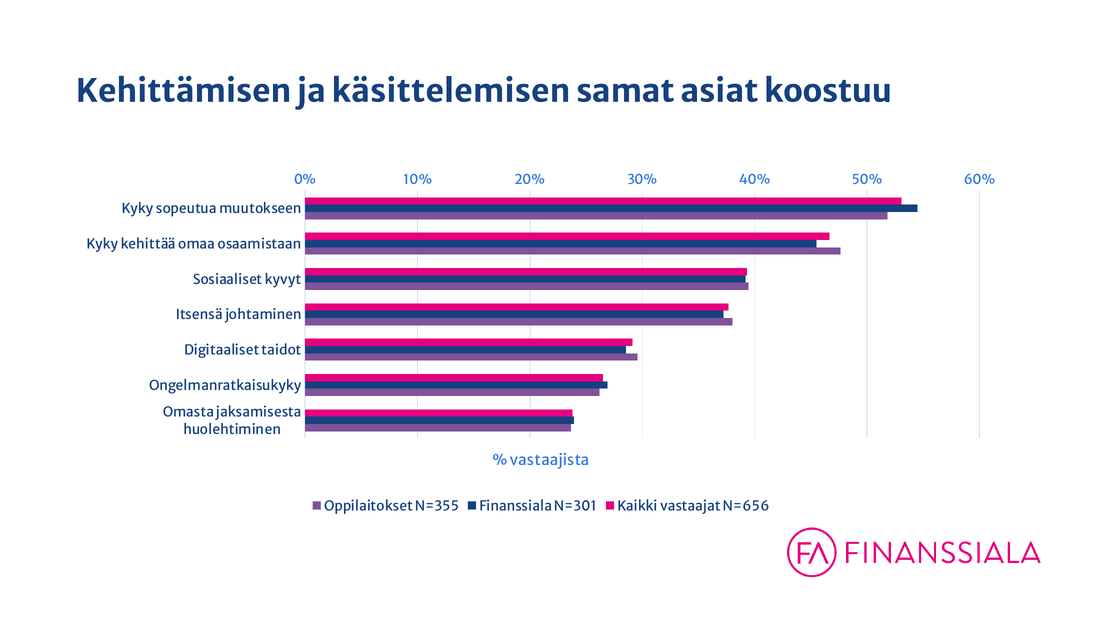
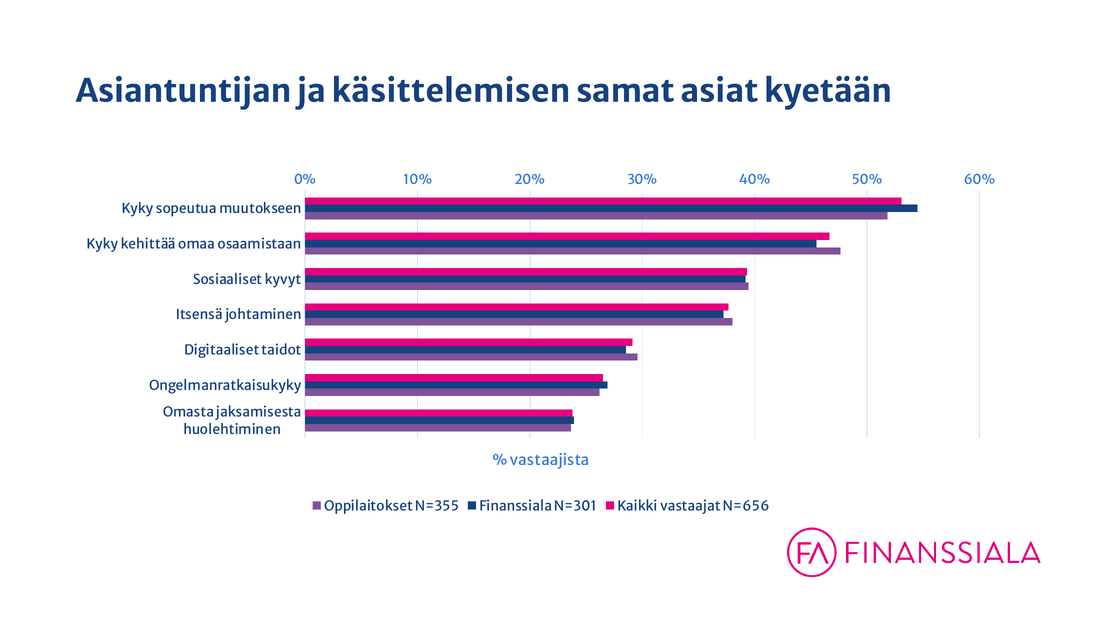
Kehittämisen: Kehittämisen -> Asiantuntijan (184, 91)
koostuu: koostuu -> kyetään (828, 91)
